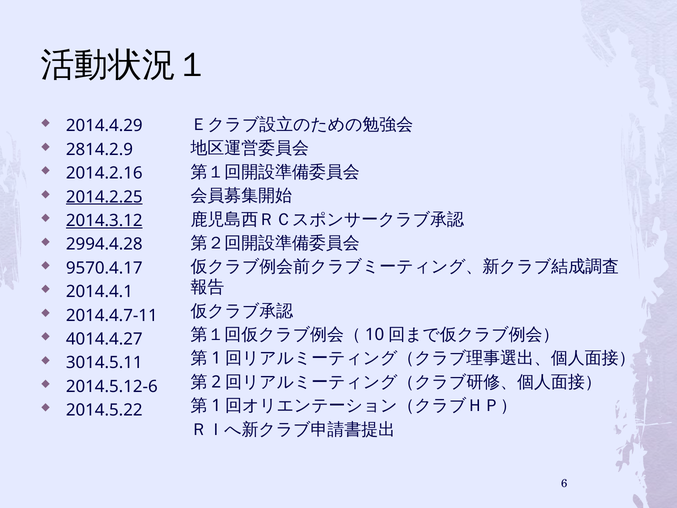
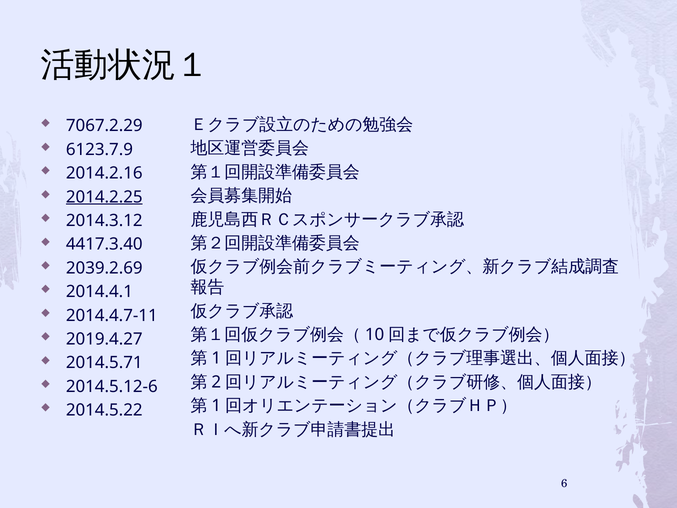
2014.4.29: 2014.4.29 -> 7067.2.29 (104, 126)
2814.2.9: 2814.2.9 -> 6123.7.9 (99, 149)
2014.3.12 underline: present -> none (104, 221)
2994.4.28: 2994.4.28 -> 4417.3.40 (104, 244)
9570.4.17: 9570.4.17 -> 2039.2.69 (104, 268)
4014.4.27: 4014.4.27 -> 2019.4.27 (104, 339)
3014.5.11: 3014.5.11 -> 2014.5.71 (104, 363)
